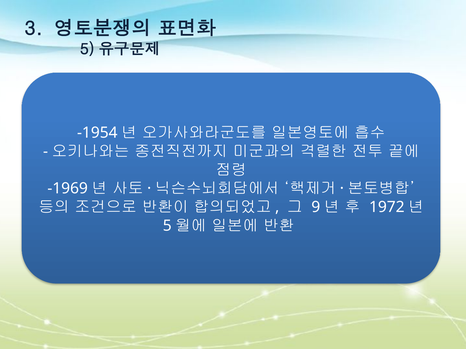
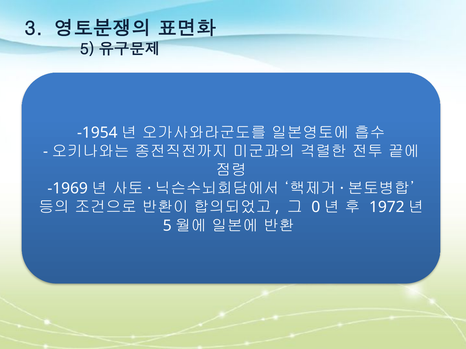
9: 9 -> 0 (316, 207)
